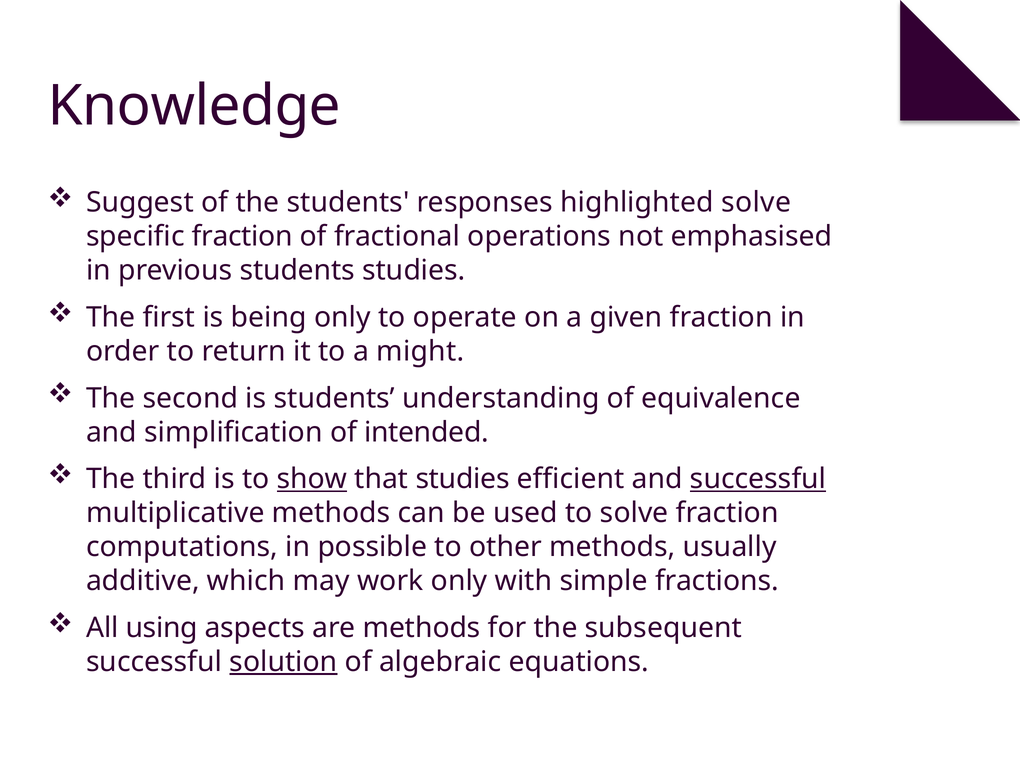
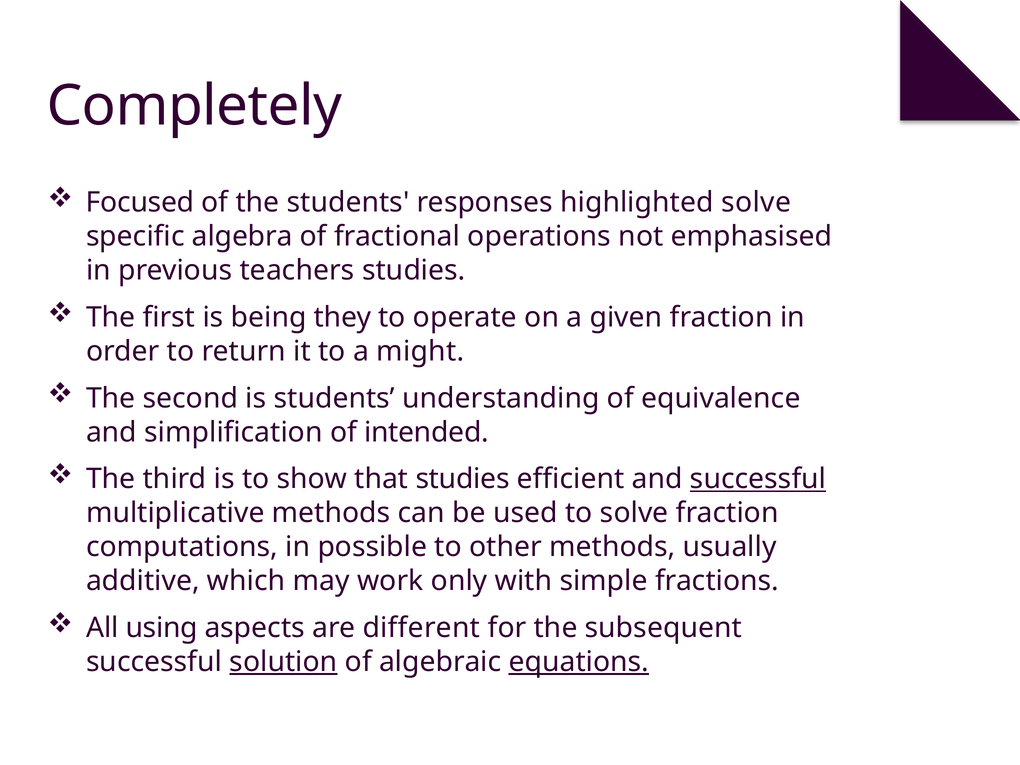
Knowledge: Knowledge -> Completely (194, 106)
Suggest: Suggest -> Focused (140, 203)
specific fraction: fraction -> algebra (242, 237)
previous students: students -> teachers (297, 271)
being only: only -> they (343, 317)
show underline: present -> none (312, 479)
are methods: methods -> different (421, 628)
equations underline: none -> present (579, 662)
